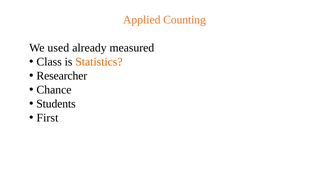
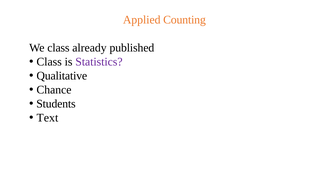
We used: used -> class (58, 48)
measured: measured -> published (132, 48)
Statistics colour: orange -> purple (99, 62)
Researcher: Researcher -> Qualitative (62, 76)
First: First -> Text (47, 118)
